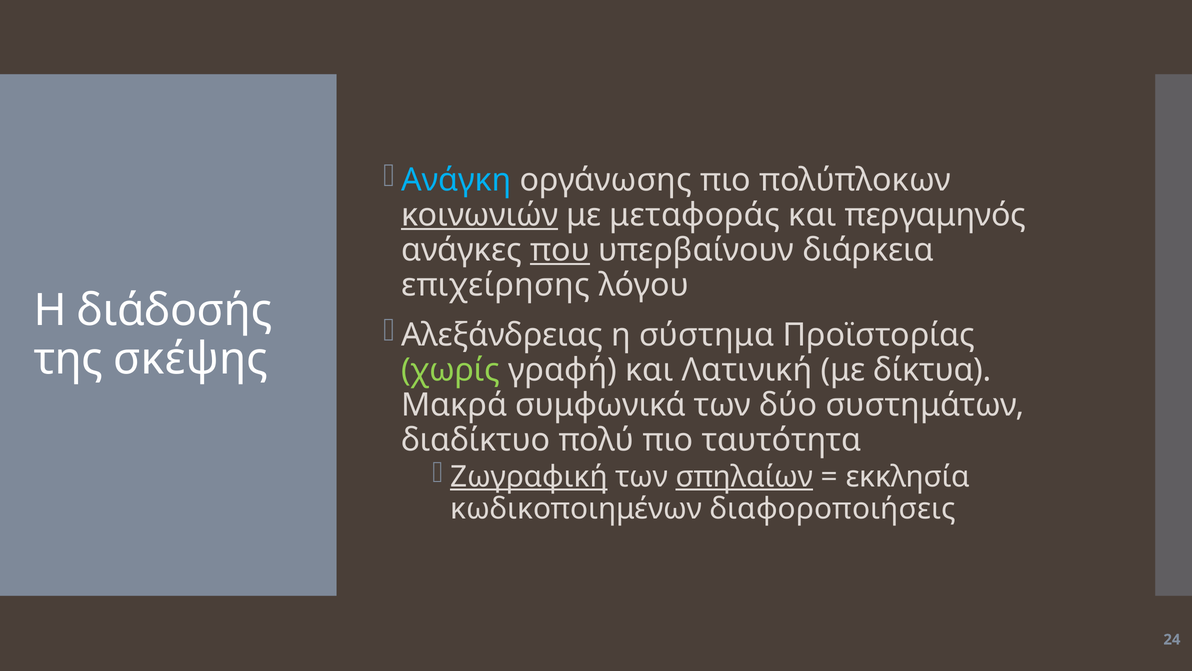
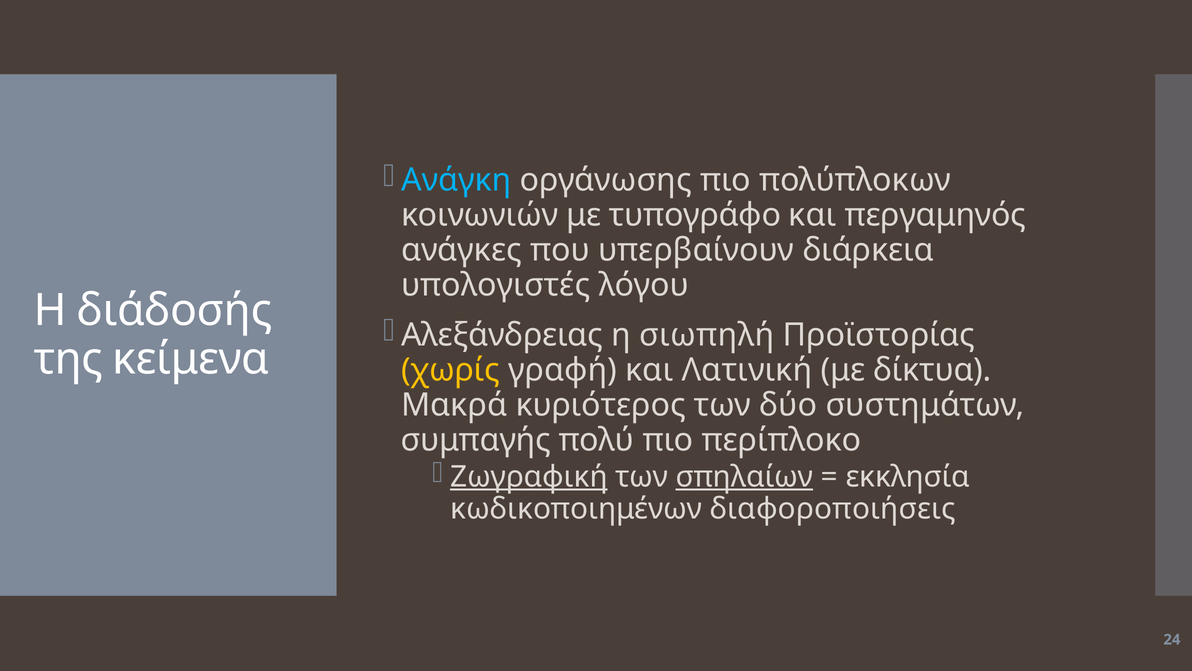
κοινωνιών underline: present -> none (480, 215)
μεταφοράς: μεταφοράς -> τυπογράφο (695, 215)
που underline: present -> none (560, 250)
επιχείρησης: επιχείρησης -> υπολογιστές (496, 285)
σύστημα: σύστημα -> σιωπηλή (707, 335)
σκέψης: σκέψης -> κείμενα (191, 359)
χωρίς colour: light green -> yellow (451, 370)
συμφωνικά: συμφωνικά -> κυριότερος (601, 405)
διαδίκτυο: διαδίκτυο -> συμπαγής (476, 440)
ταυτότητα: ταυτότητα -> περίπλοκο (782, 440)
